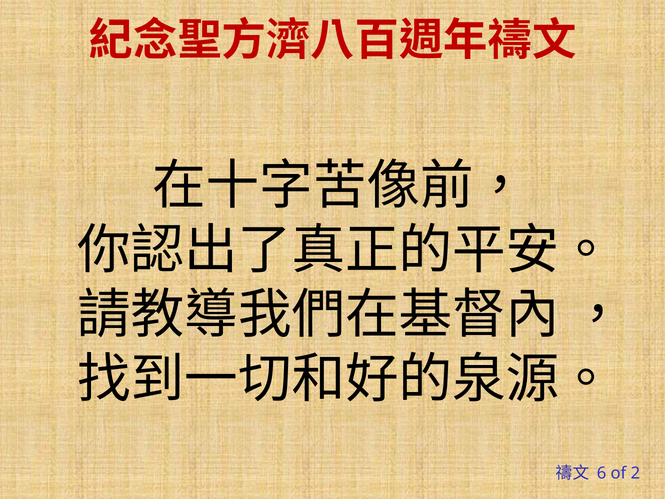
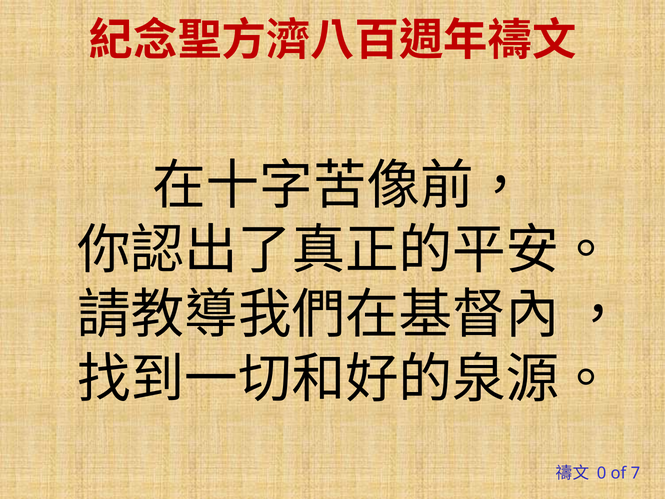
6: 6 -> 0 (602, 473)
2: 2 -> 7 (635, 473)
